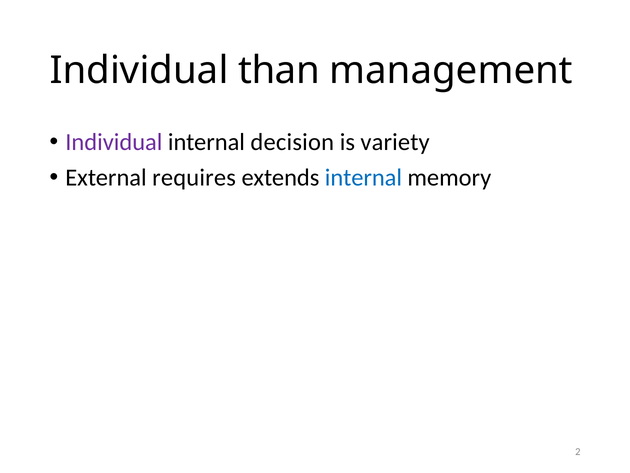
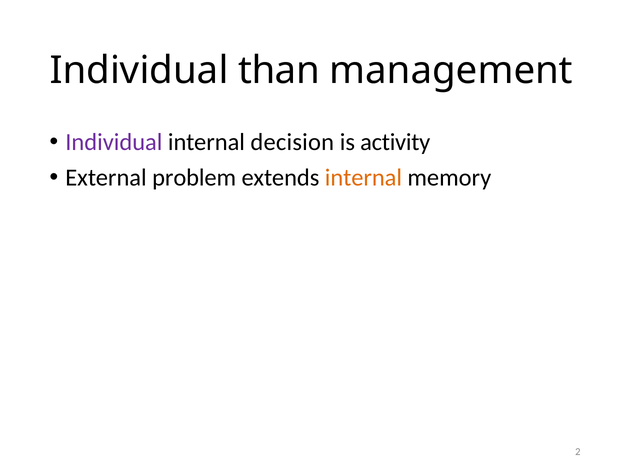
variety: variety -> activity (395, 142)
requires: requires -> problem (194, 177)
internal colour: blue -> orange (363, 177)
